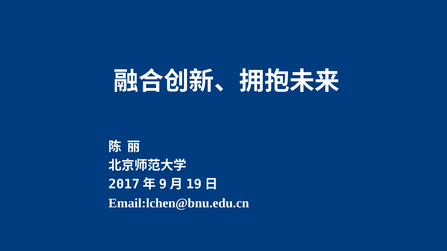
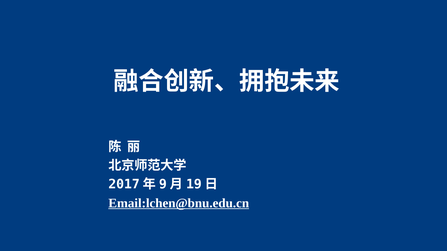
Email:lchen@bnu.edu.cn underline: none -> present (179, 203)
